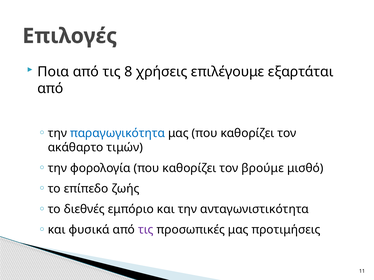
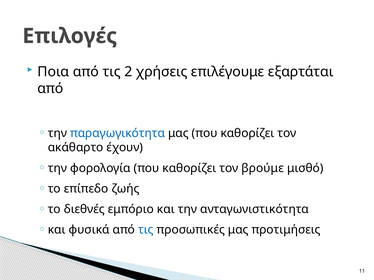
8: 8 -> 2 (128, 72)
τιμών: τιμών -> έχουν (125, 148)
τις colour: purple -> blue (146, 230)
